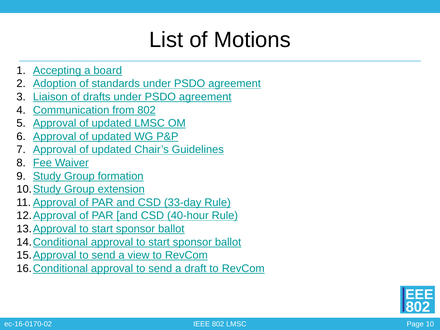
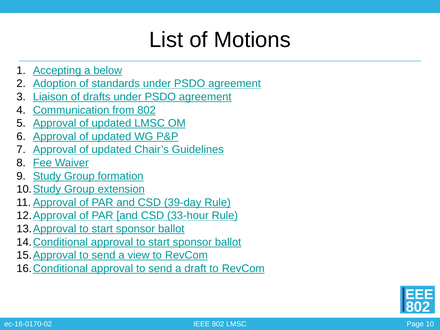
board: board -> below (108, 70)
33-day: 33-day -> 39-day (183, 202)
40-hour: 40-hour -> 33-hour (188, 216)
